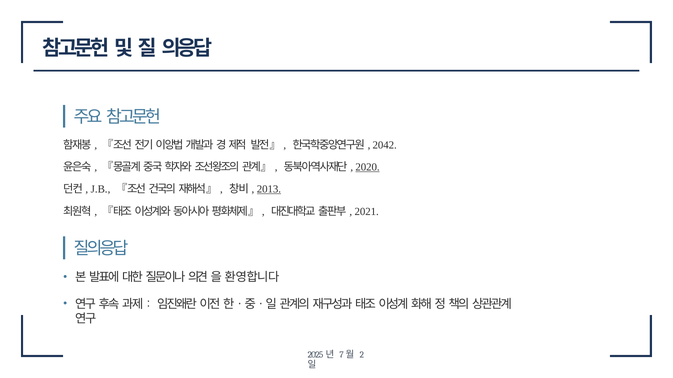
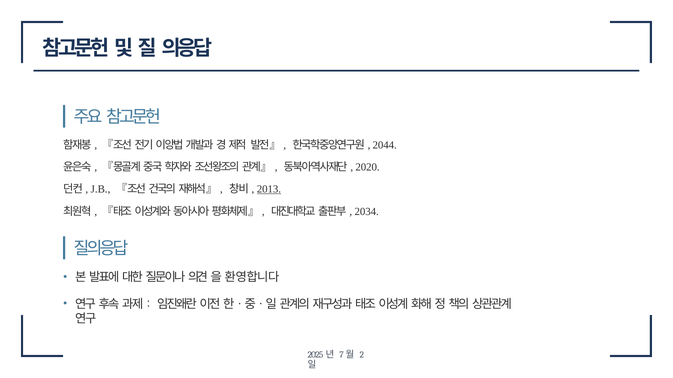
2042: 2042 -> 2044 (385, 145)
2020 underline: present -> none (368, 167)
2021: 2021 -> 2034 (367, 212)
